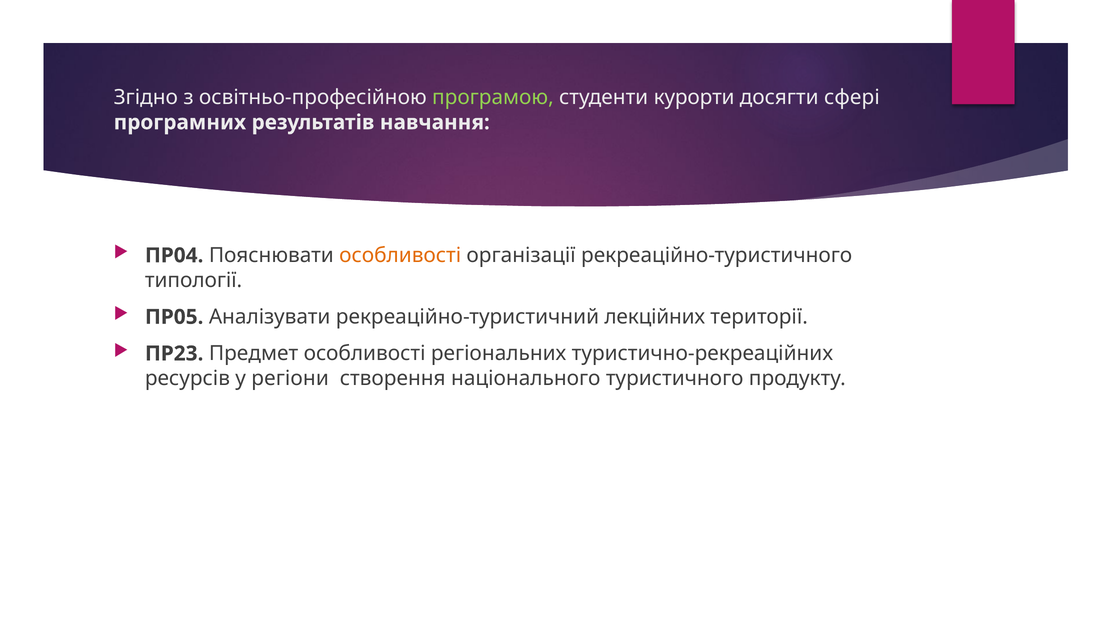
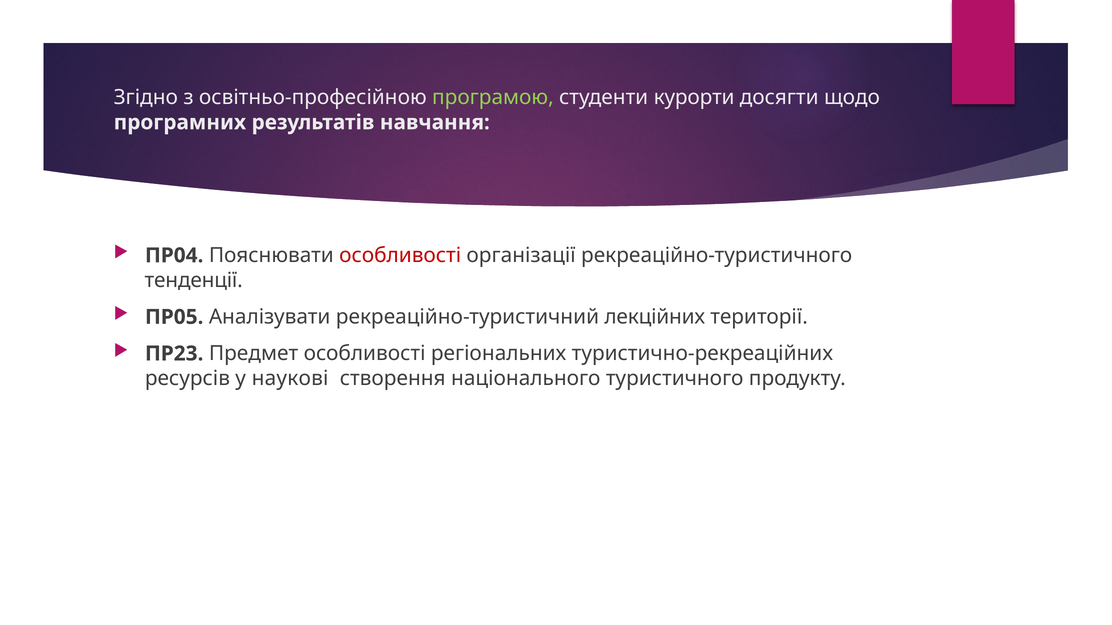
сфері: сфері -> щодо (852, 97)
особливості colour: orange -> red (400, 256)
типології: типології -> тенденції (194, 281)
регіони: регіони -> наукові (290, 379)
